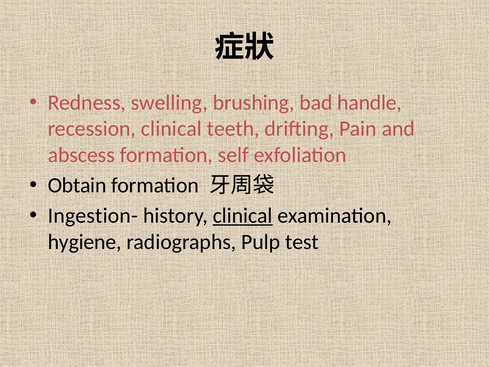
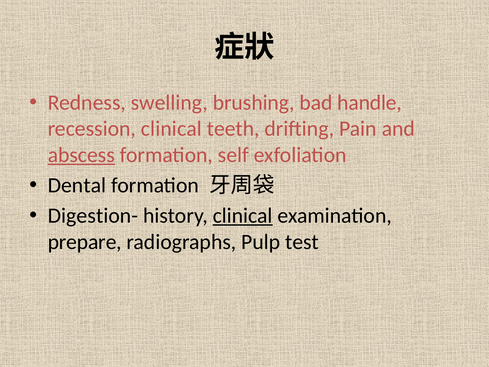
abscess underline: none -> present (81, 155)
Obtain: Obtain -> Dental (77, 185)
Ingestion-: Ingestion- -> Digestion- (93, 216)
hygiene: hygiene -> prepare (85, 242)
